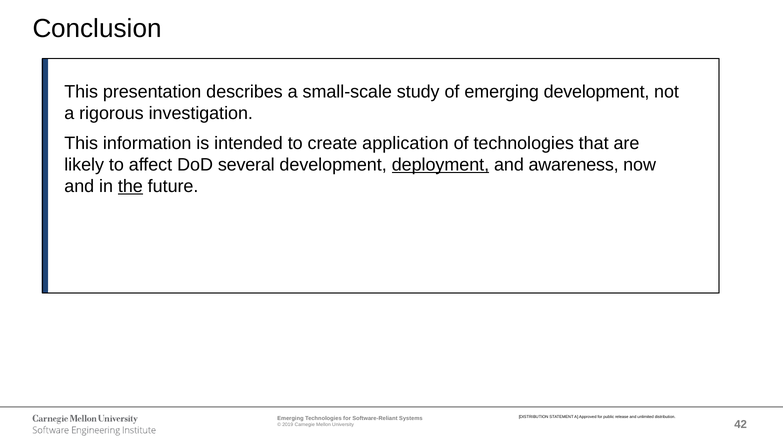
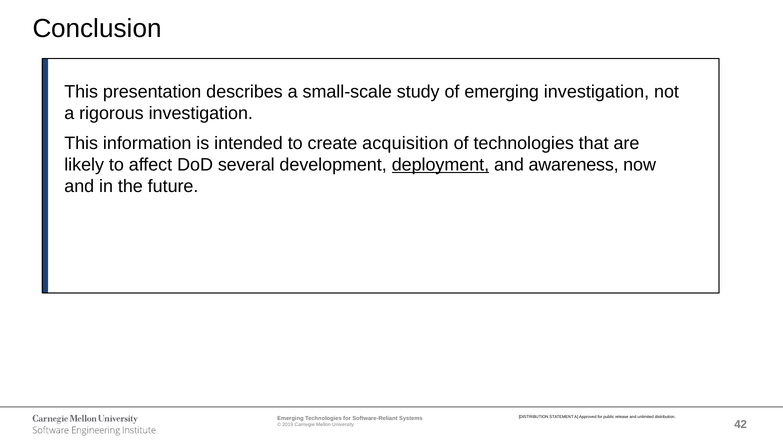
emerging development: development -> investigation (596, 92)
application: application -> acquisition (405, 143)
the underline: present -> none (130, 186)
